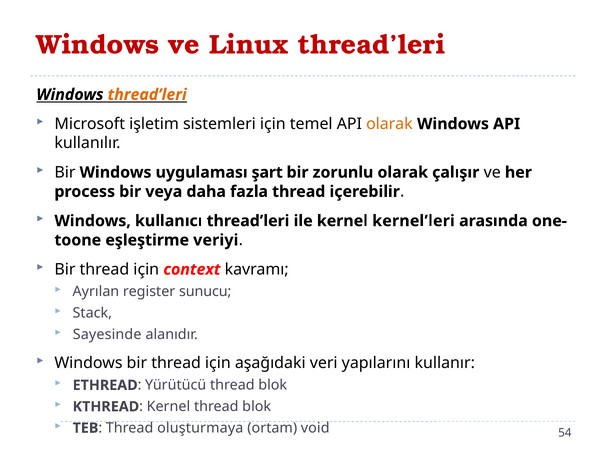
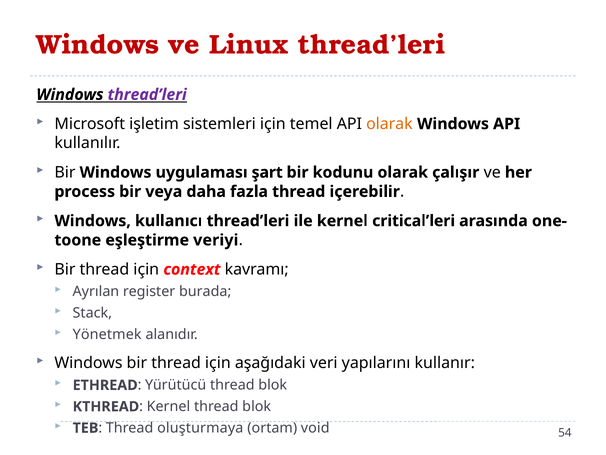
thread’leri colour: orange -> purple (147, 95)
zorunlu: zorunlu -> kodunu (343, 172)
kernel’leri: kernel’leri -> critical’leri (414, 221)
sunucu: sunucu -> burada (205, 291)
Sayesinde: Sayesinde -> Yönetmek (107, 334)
